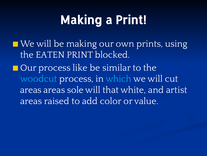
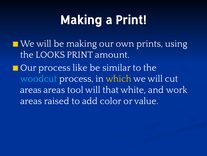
EATEN: EATEN -> LOOKS (50, 54)
blocked: blocked -> amount (112, 54)
which colour: light blue -> yellow (119, 78)
sole: sole -> tool (75, 89)
artist: artist -> work (177, 89)
